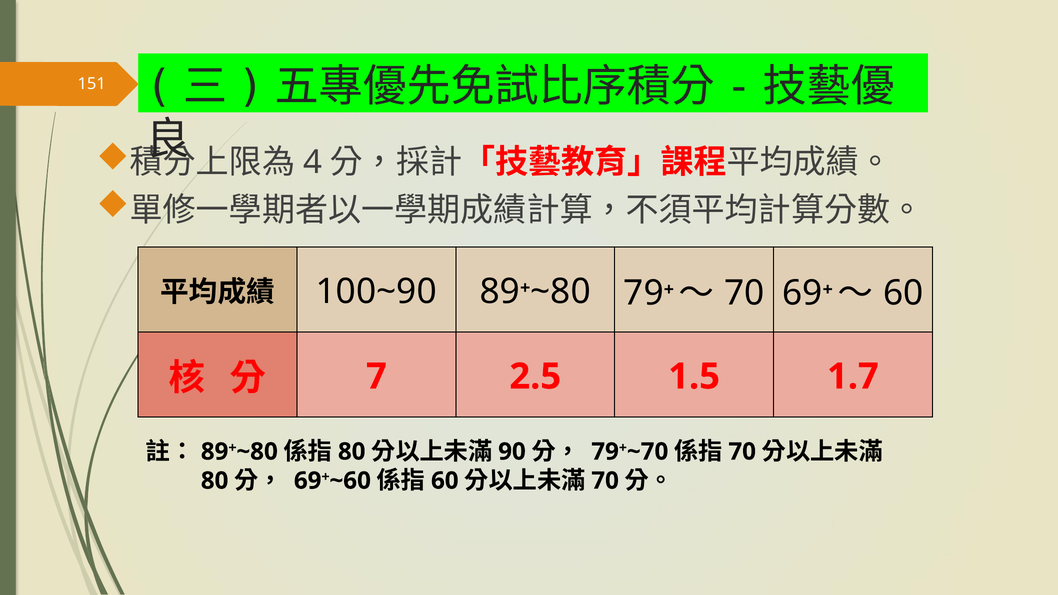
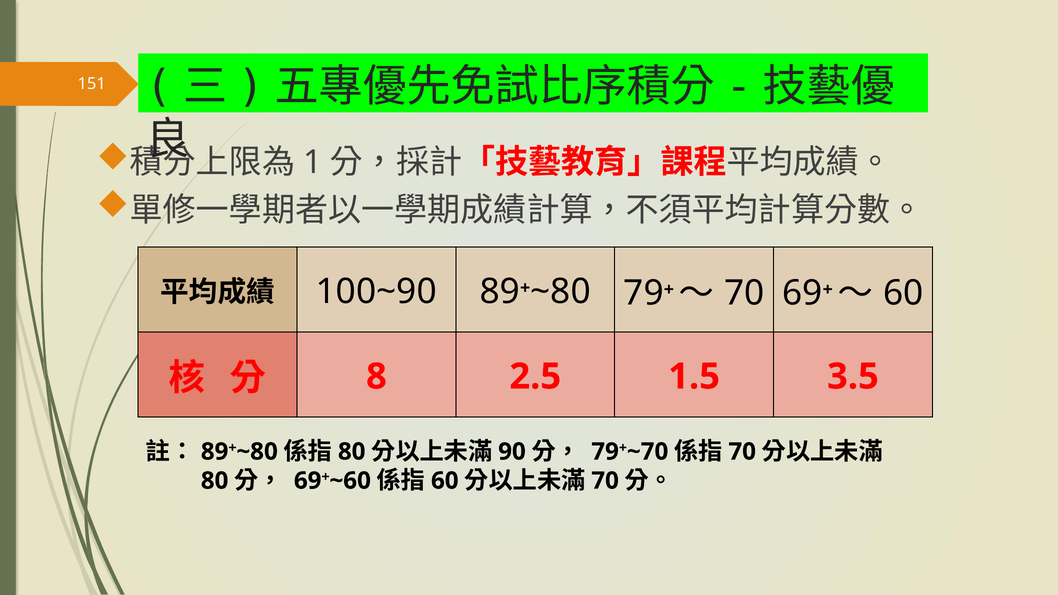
4: 4 -> 1 (313, 163)
7: 7 -> 8 (376, 377)
1.7: 1.7 -> 3.5 (853, 377)
